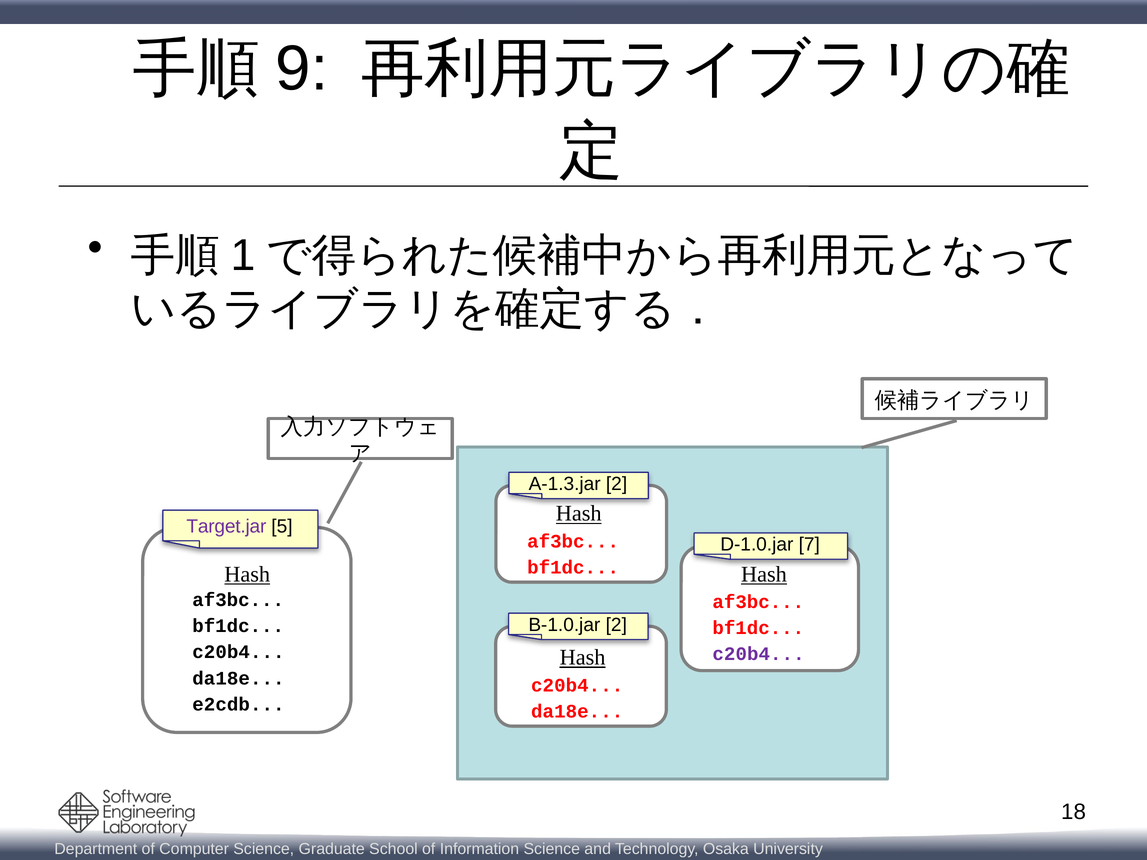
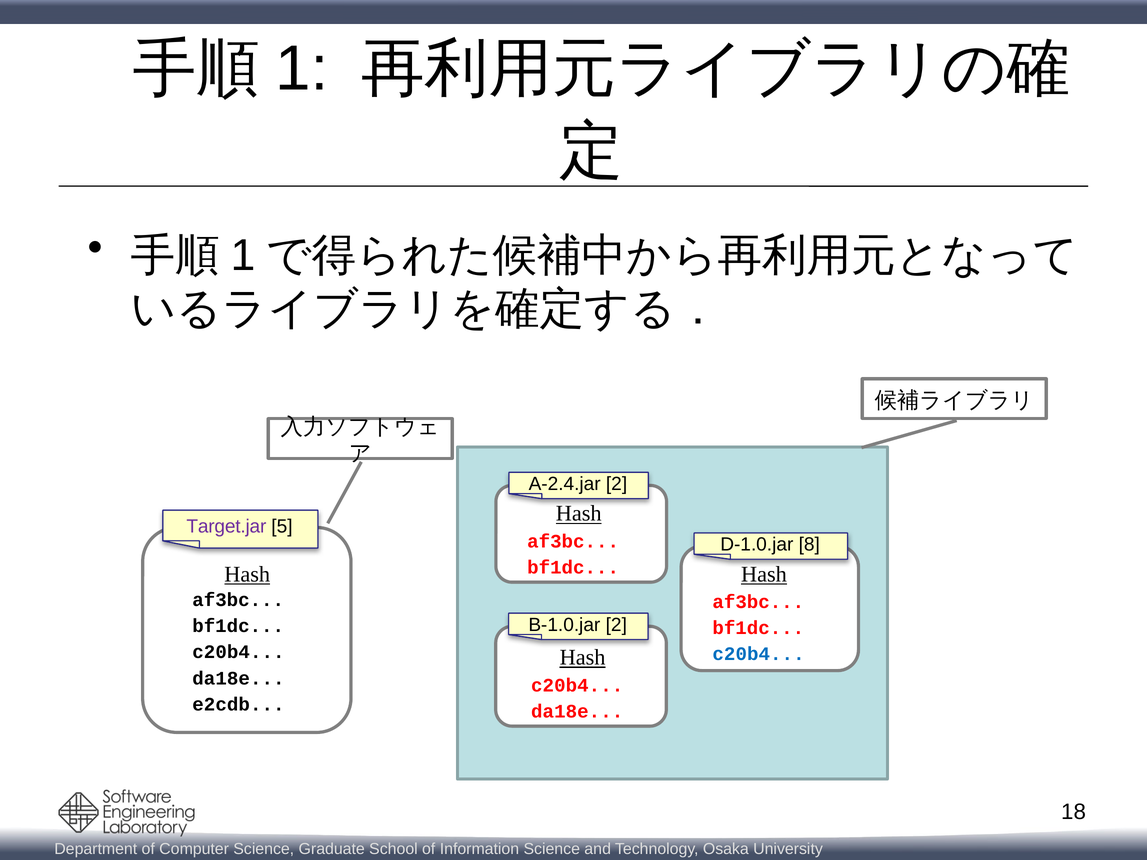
9: 9 -> 1 (302, 69)
A-1.3.jar: A-1.3.jar -> A-2.4.jar (565, 484)
7: 7 -> 8 (809, 545)
c20b4 colour: purple -> blue (759, 654)
